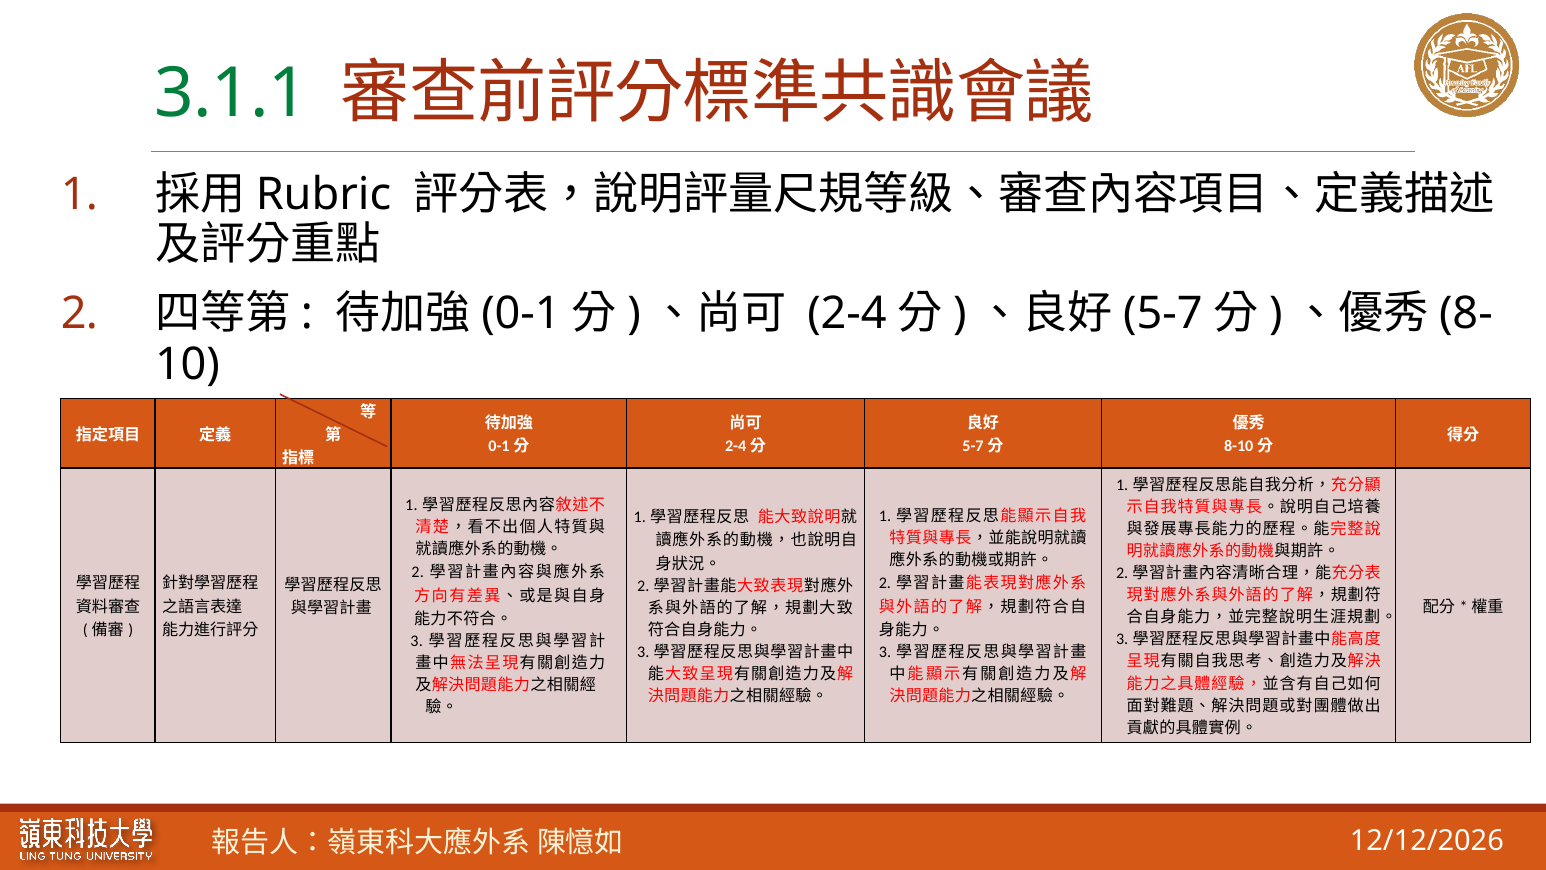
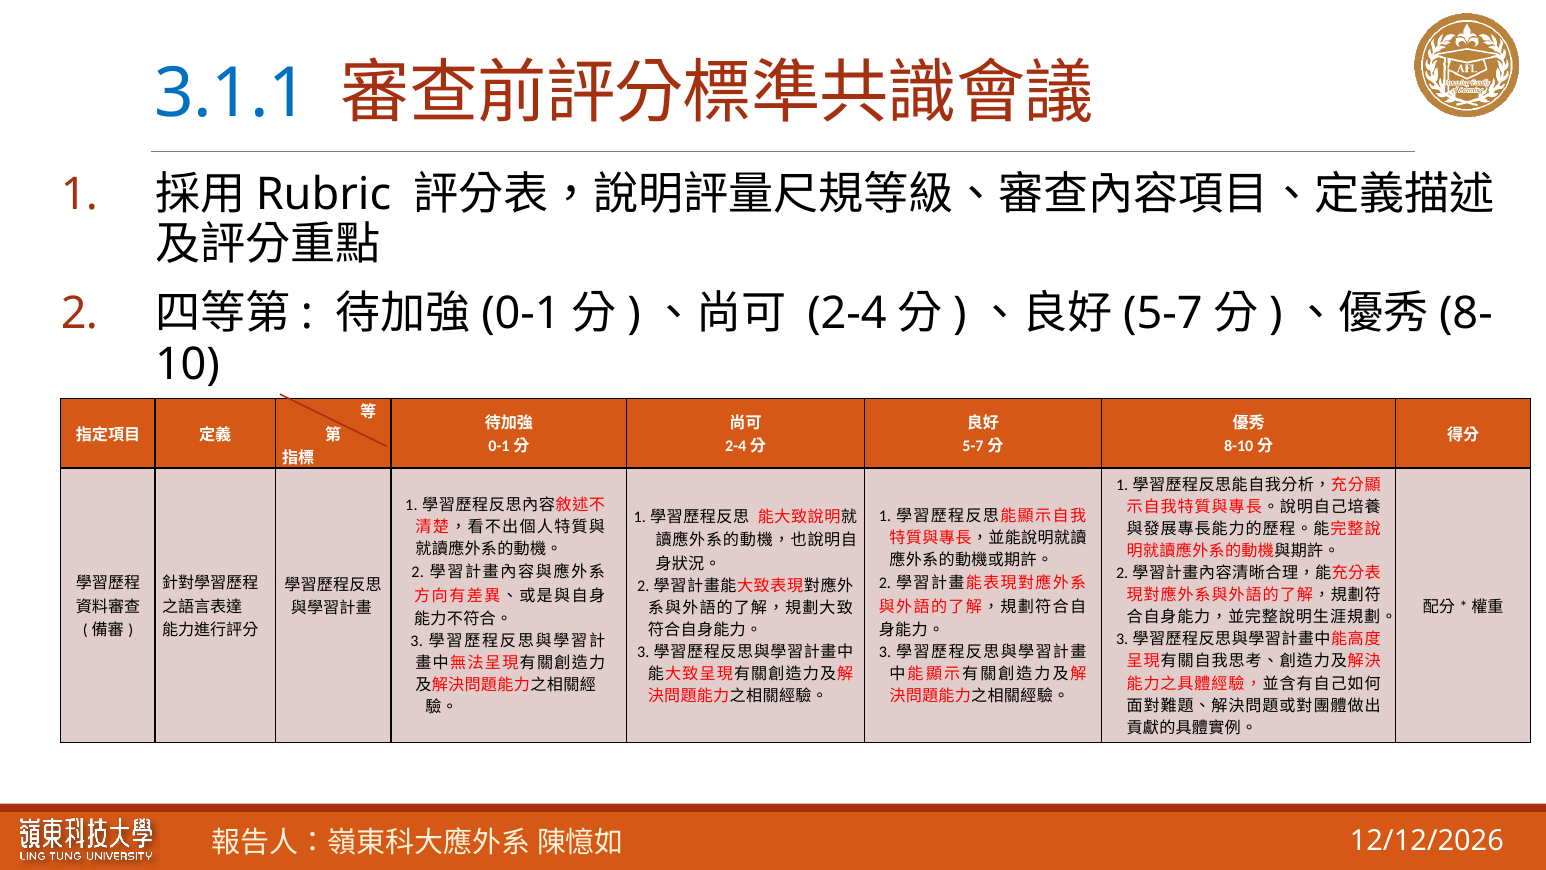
3.1.1 colour: green -> blue (231, 94)
